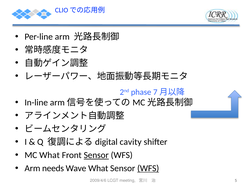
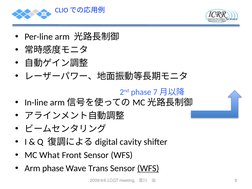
Sensor underline: present -> none (96, 155)
Arm needs: needs -> phase (53, 168)
Wave What: What -> Trans (98, 168)
